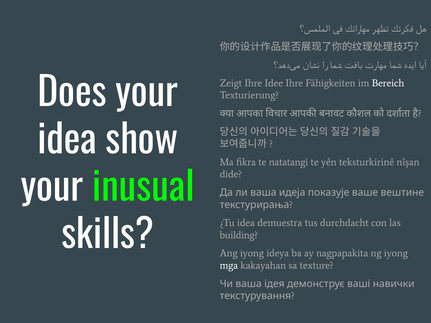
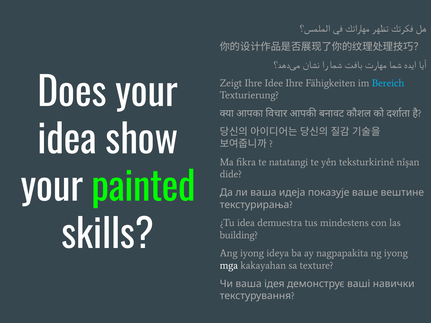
Bereich colour: white -> light blue (388, 83)
inusual: inusual -> painted (144, 188)
durchdacht: durchdacht -> mindestens (344, 223)
